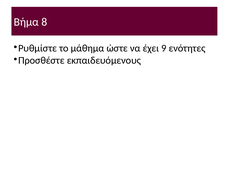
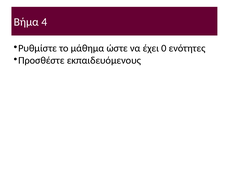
8: 8 -> 4 (44, 22)
9: 9 -> 0 (164, 48)
